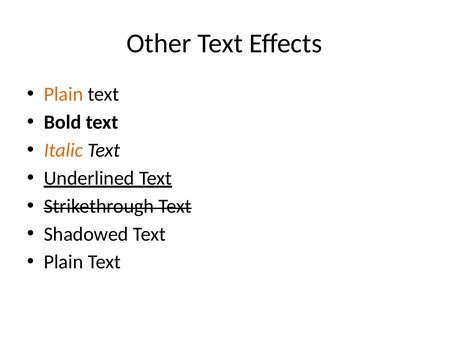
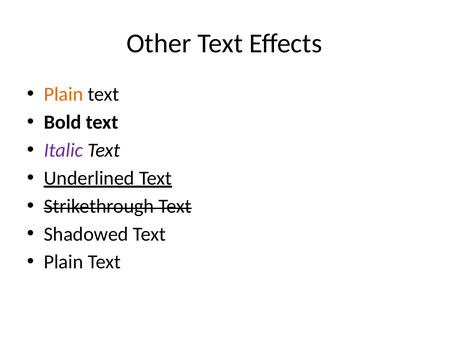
Italic colour: orange -> purple (63, 150)
